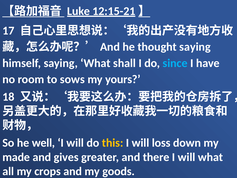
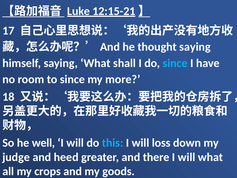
to sows: sows -> since (72, 79)
yours: yours -> more (123, 79)
this colour: yellow -> light blue (113, 143)
made: made -> judge (16, 157)
gives: gives -> heed (66, 157)
